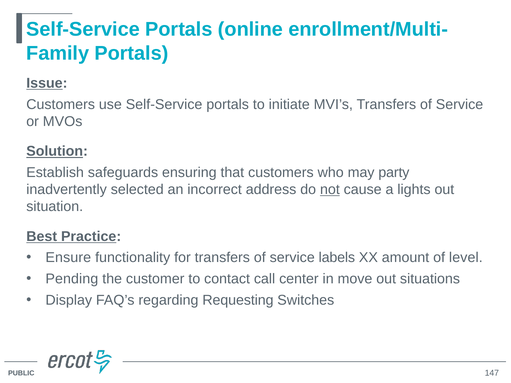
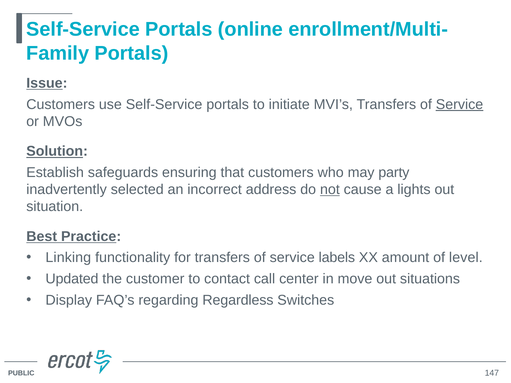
Service underline: none -> present (460, 104)
Ensure: Ensure -> Linking (68, 258)
Pending: Pending -> Updated (72, 279)
Requesting: Requesting -> Regardless (238, 300)
